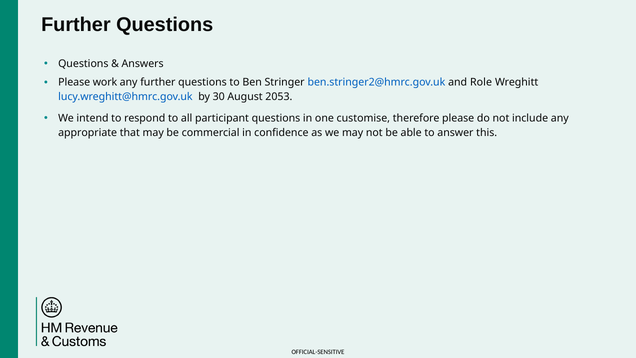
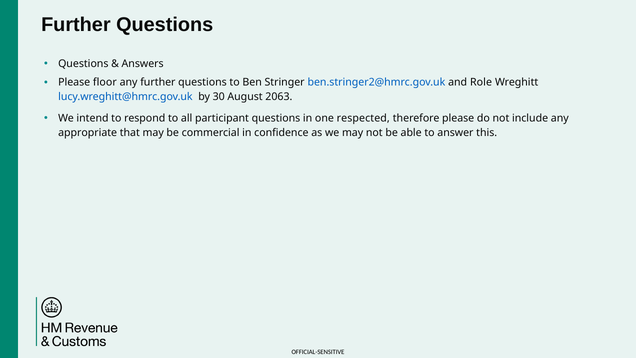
work: work -> floor (105, 82)
2053: 2053 -> 2063 (279, 97)
customise: customise -> respected (363, 118)
